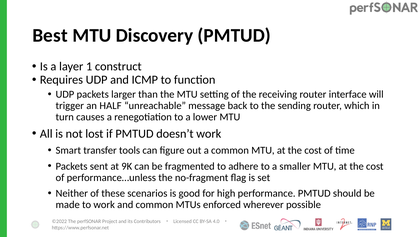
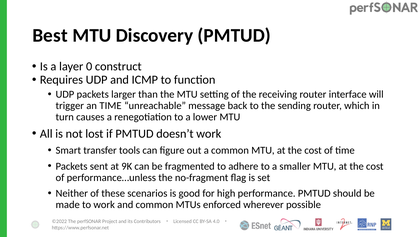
1: 1 -> 0 (89, 66)
an HALF: HALF -> TIME (111, 105)
